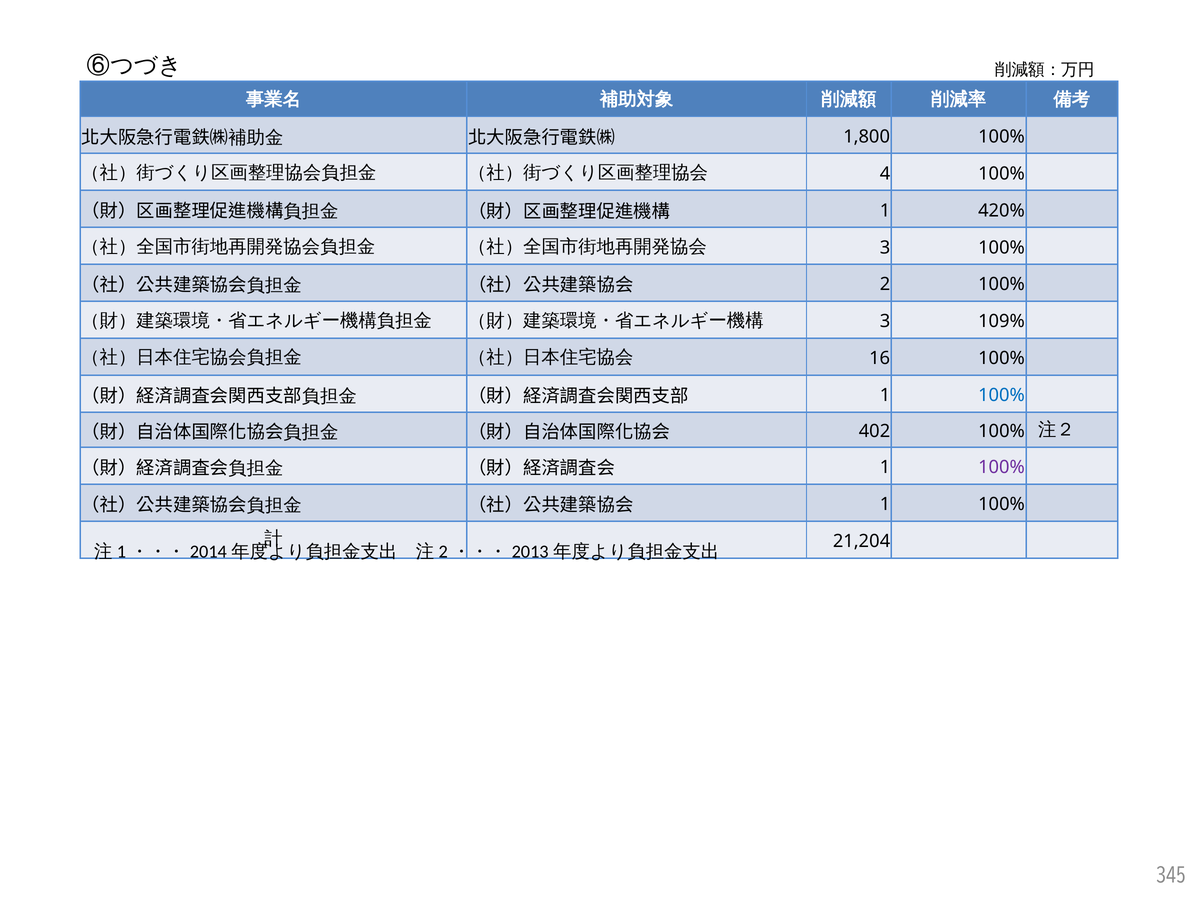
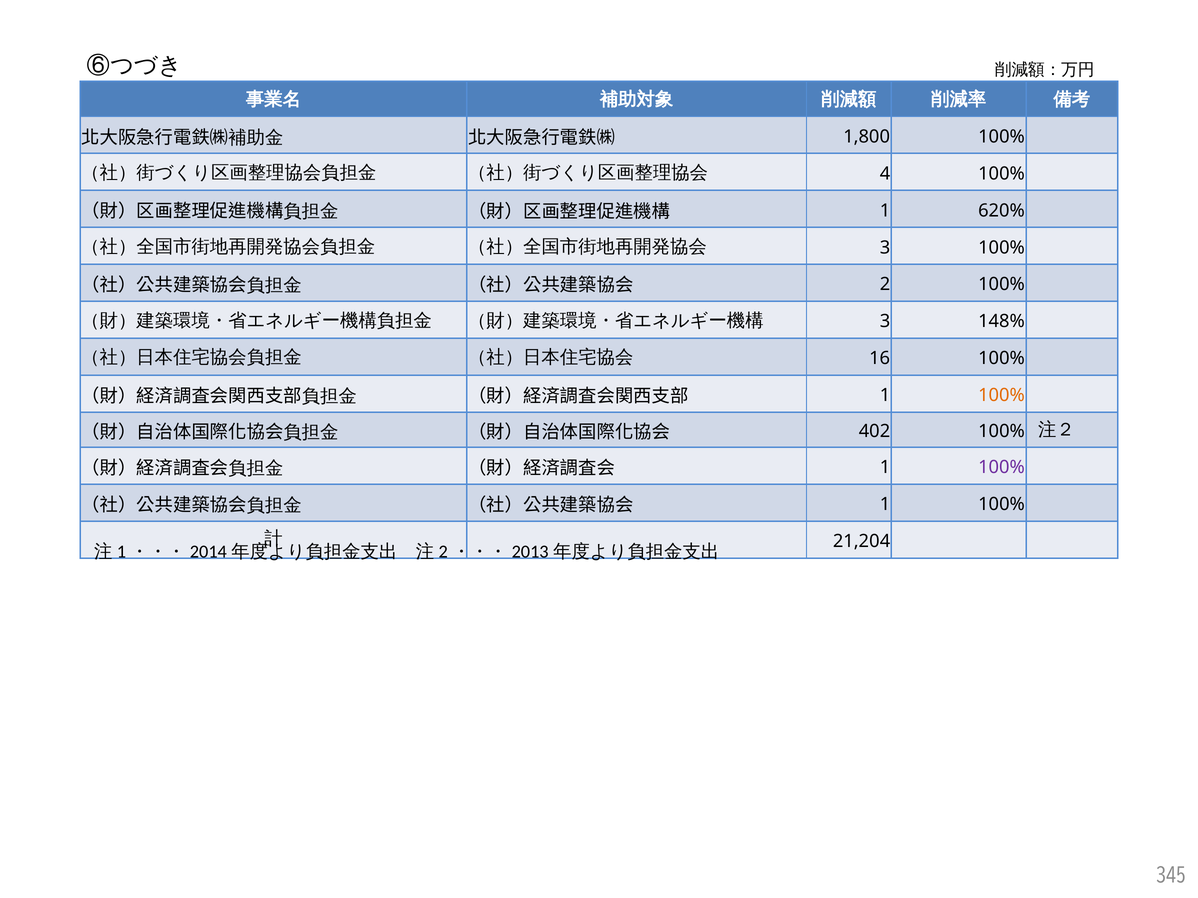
420%: 420% -> 620% (1001, 211)
109%: 109% -> 148% (1001, 322)
100% colour: blue -> orange (1001, 396)
